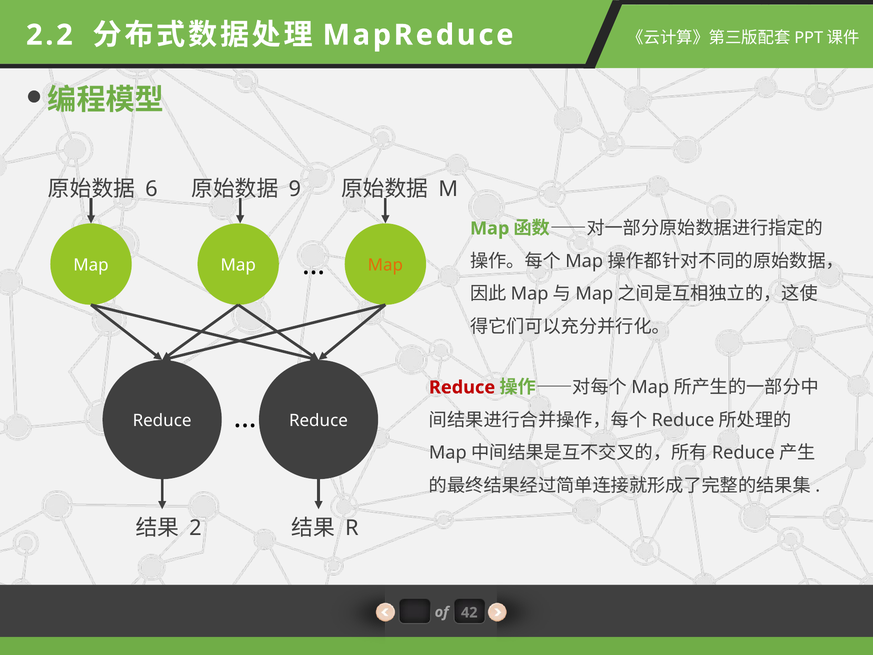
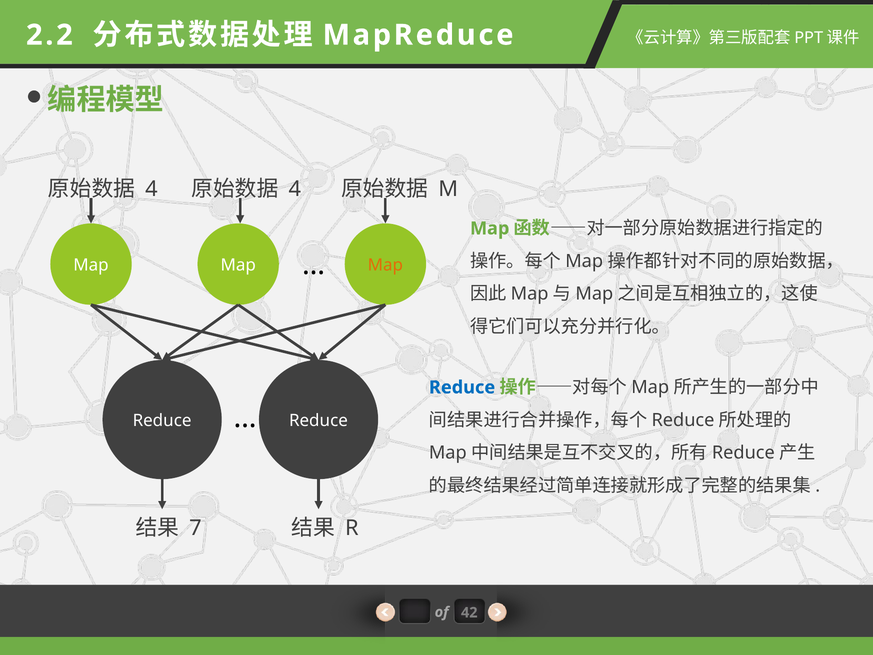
6: 6 -> 4 (151, 189)
9: 9 -> 4 (295, 189)
Reduce colour: red -> blue (462, 387)
2: 2 -> 7 (195, 528)
